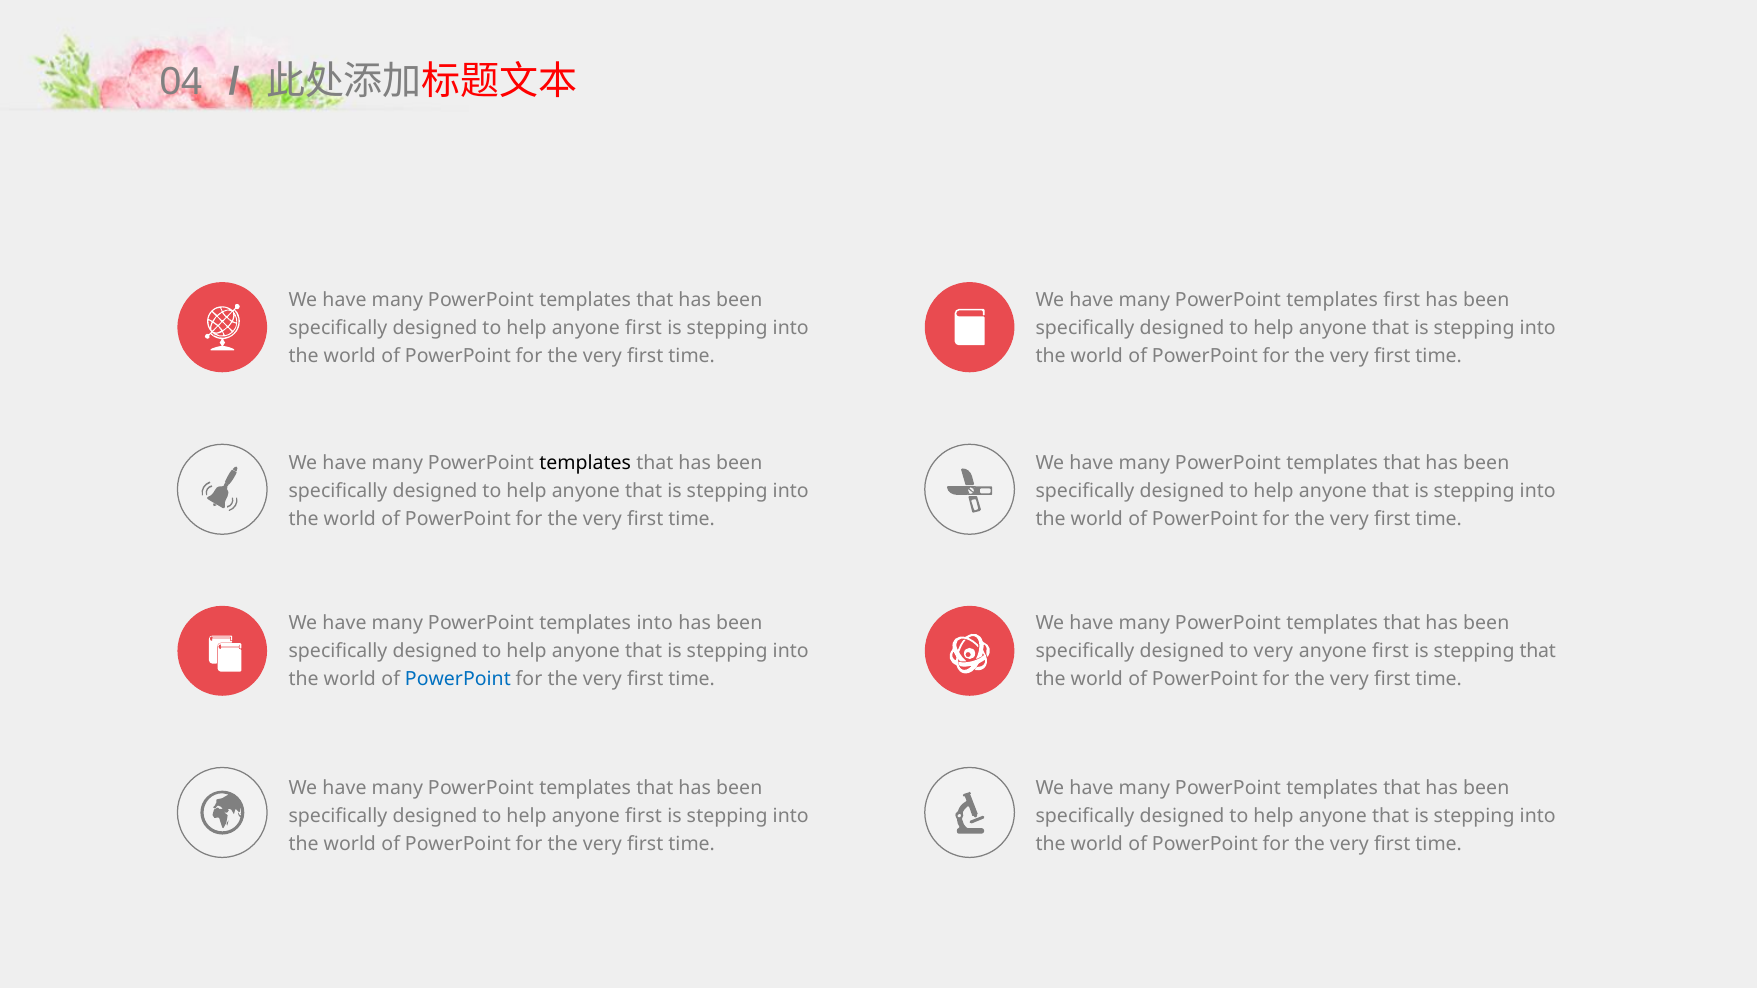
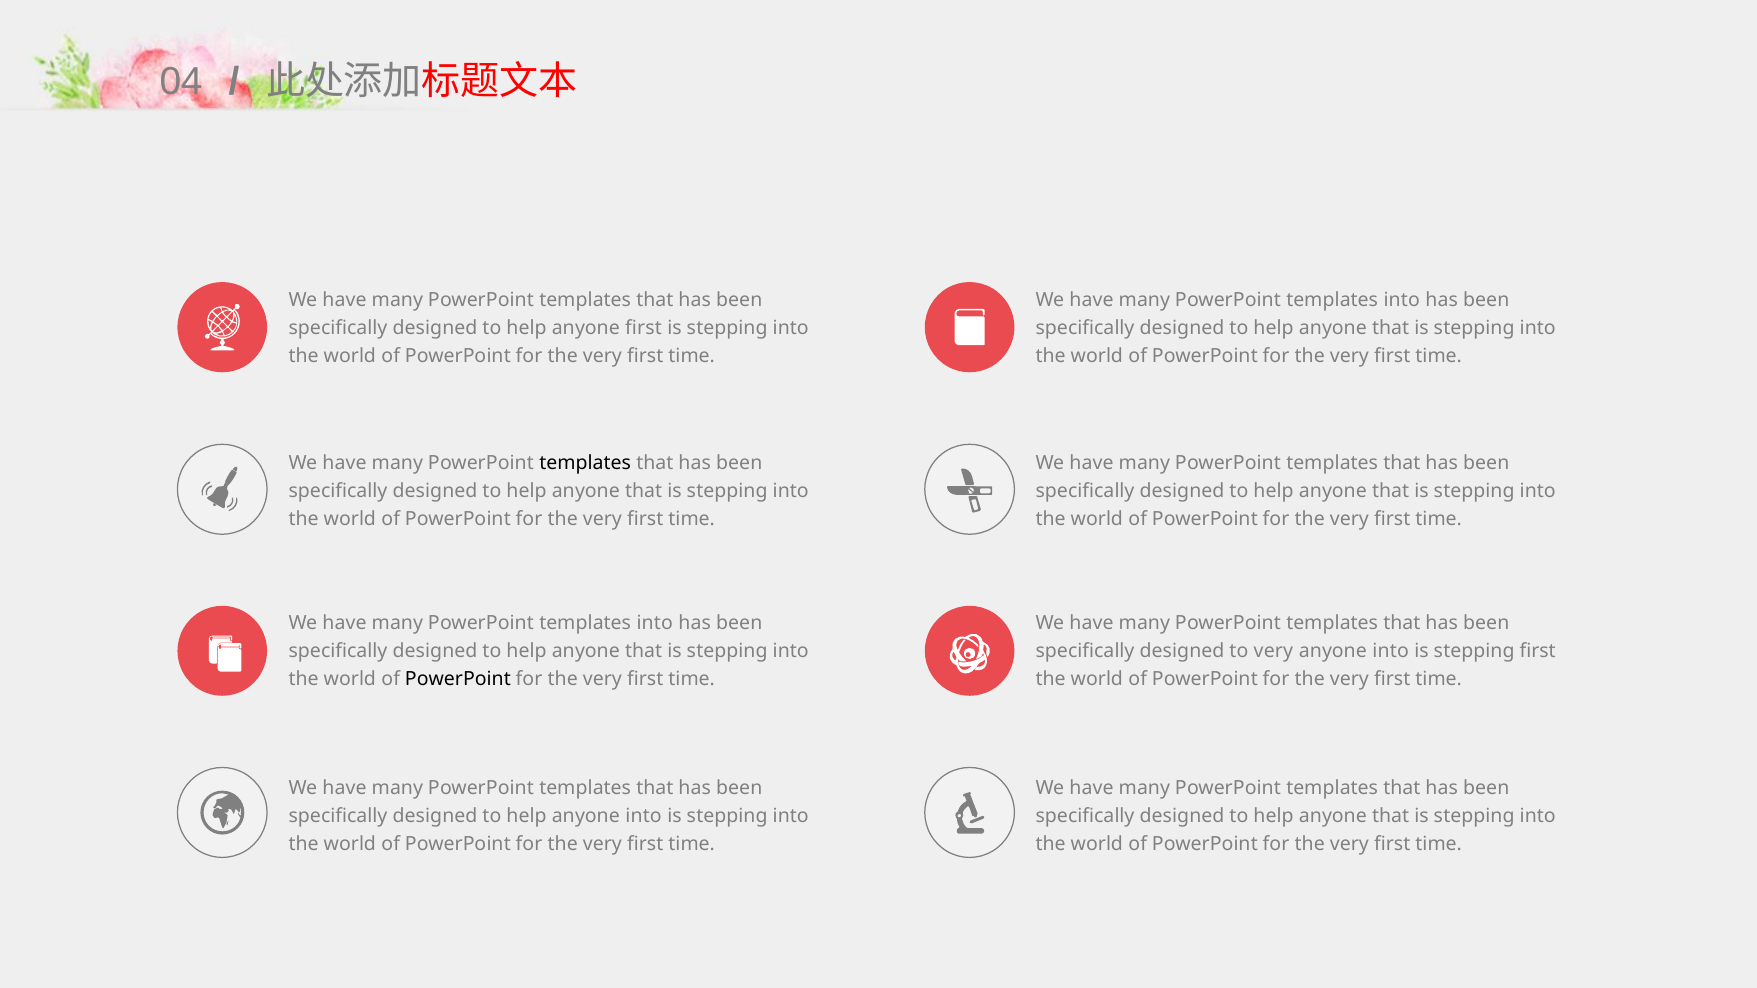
first: first -> into (1402, 300)
first: first -> into (1391, 652)
stepping that: that -> first (1538, 652)
PowerPoint colour: blue -> black (458, 680)
first: first -> into (644, 816)
